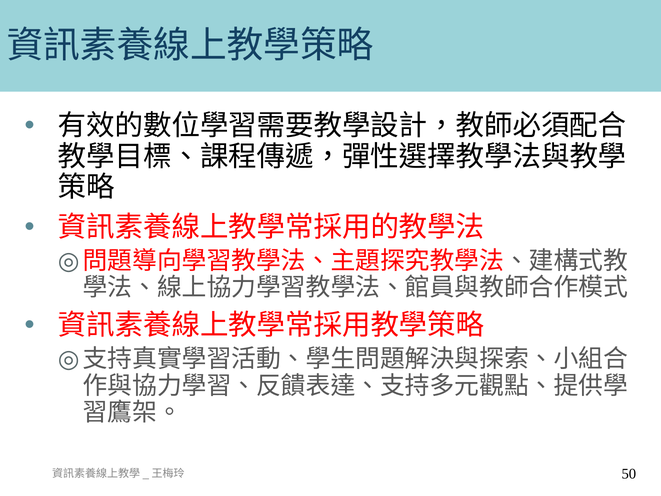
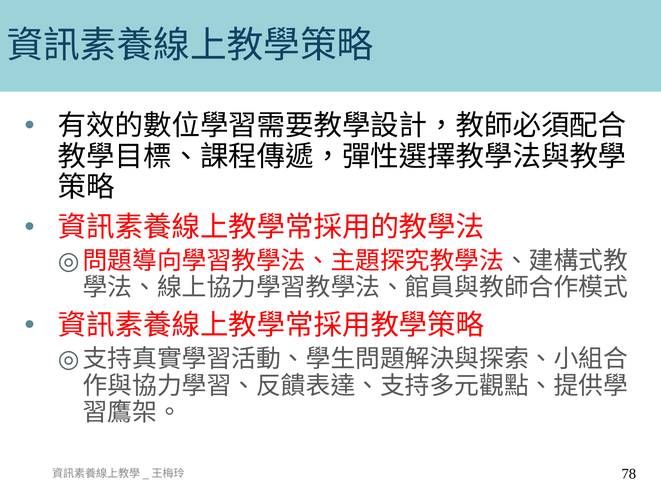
50: 50 -> 78 (629, 474)
